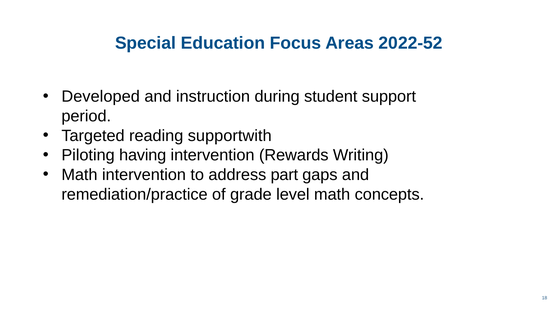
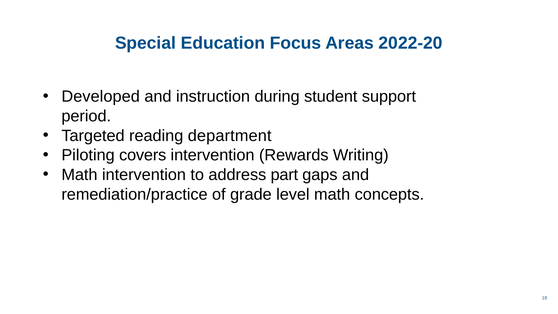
2022-52: 2022-52 -> 2022-20 (411, 43)
supportwith: supportwith -> department (230, 136)
having: having -> covers (143, 155)
